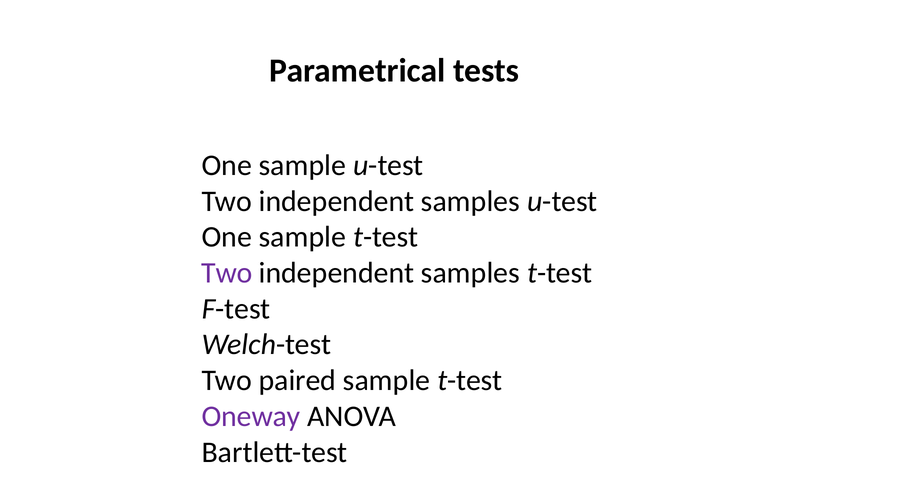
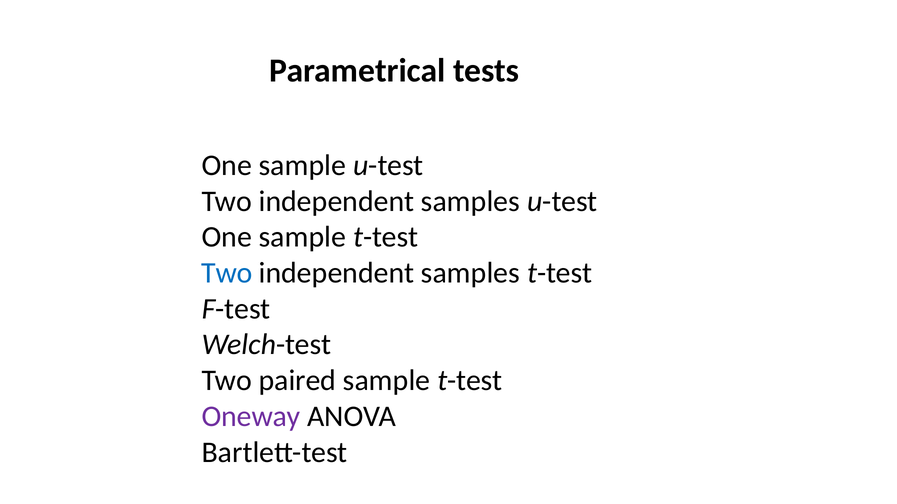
Two colour: purple -> blue (227, 273)
